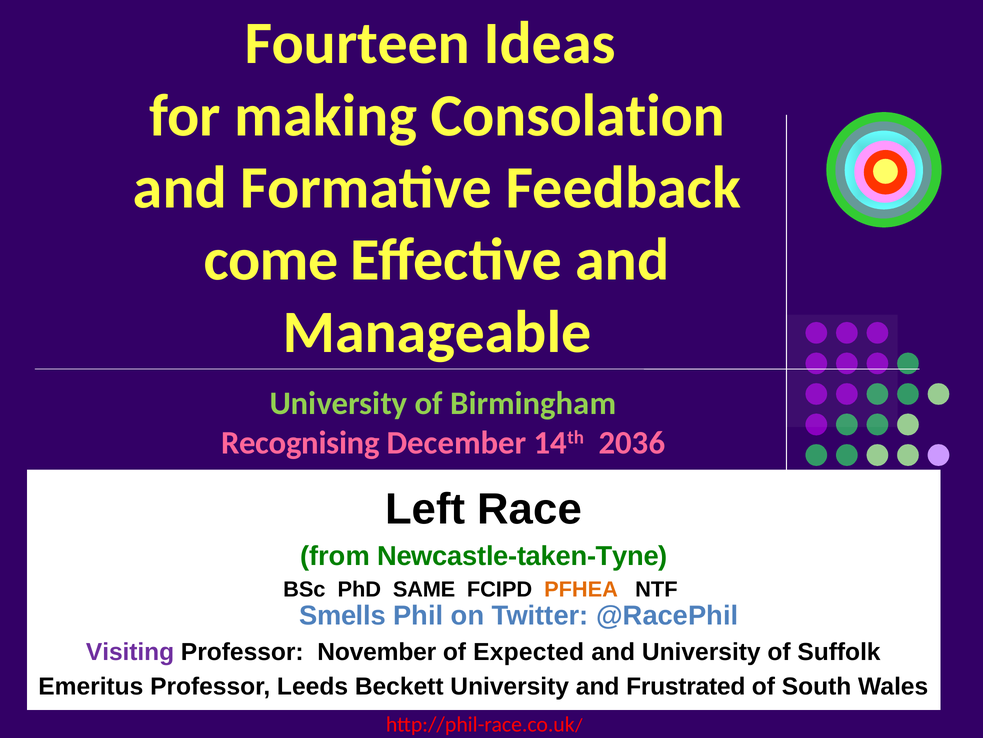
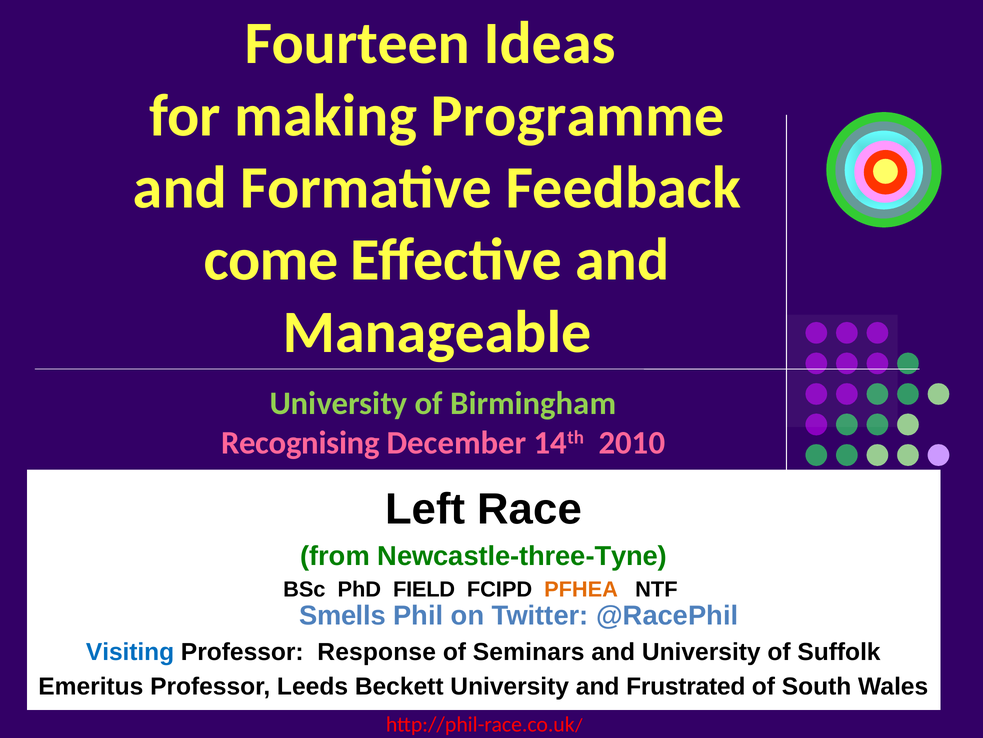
Consolation: Consolation -> Programme (577, 116)
2036: 2036 -> 2010 (632, 442)
Newcastle-taken-Tyne: Newcastle-taken-Tyne -> Newcastle-three-Tyne (522, 556)
SAME: SAME -> FIELD (424, 589)
Visiting colour: purple -> blue (130, 652)
November: November -> Response (377, 652)
Expected: Expected -> Seminars (529, 652)
